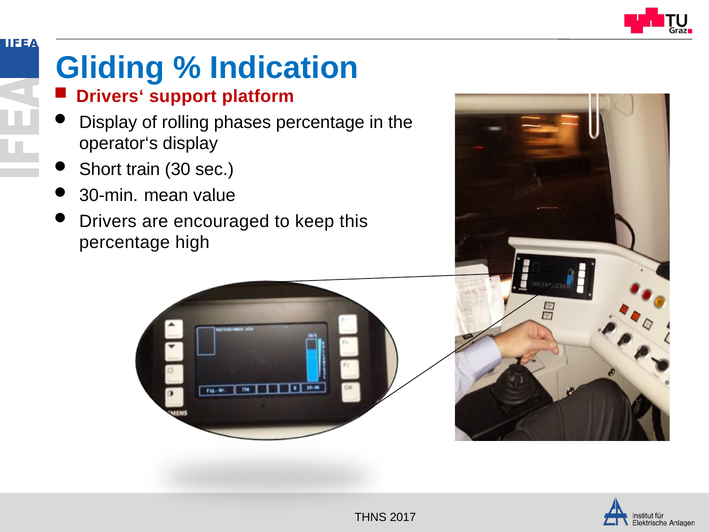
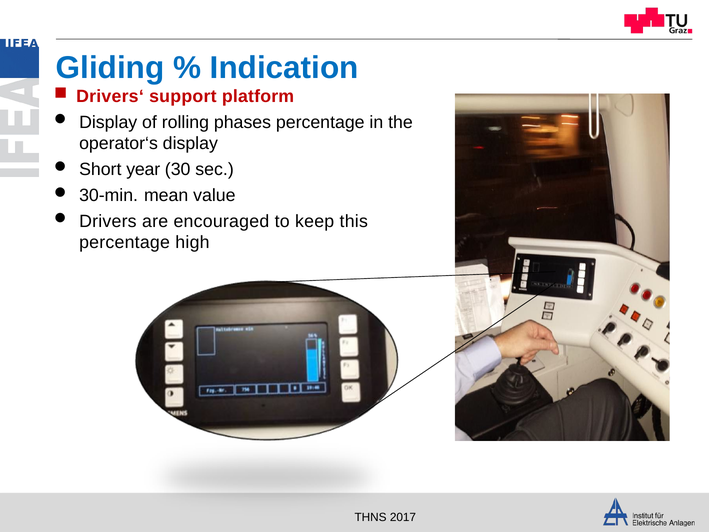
train: train -> year (143, 169)
